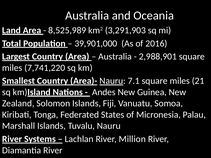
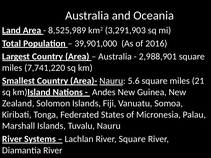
7.1: 7.1 -> 5.6 (134, 81)
River Million: Million -> Square (132, 139)
